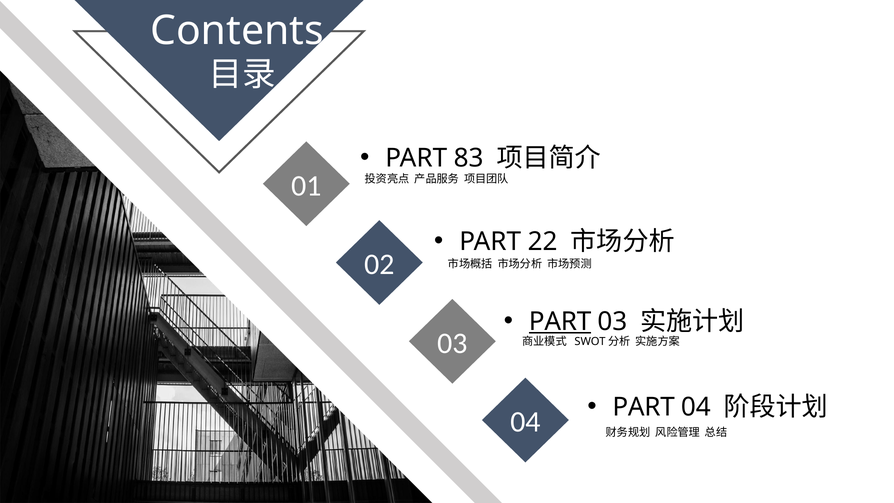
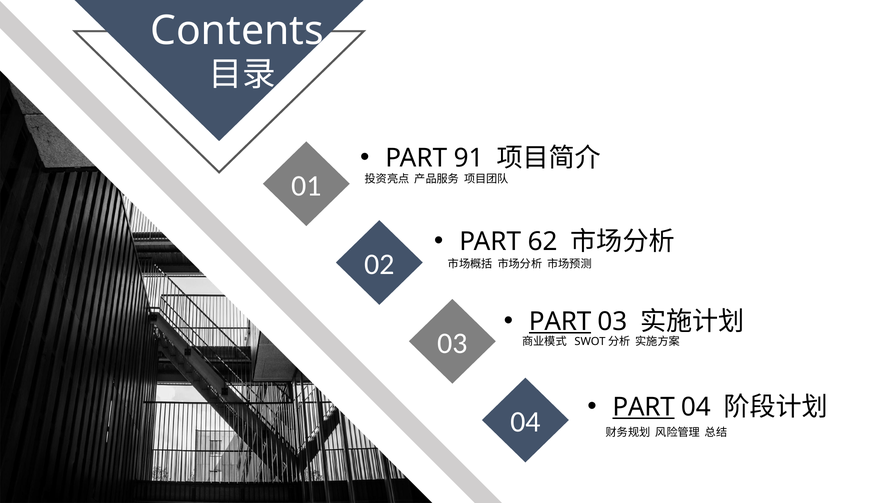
83: 83 -> 91 (469, 158)
22: 22 -> 62 (543, 242)
PART underline: none -> present (644, 407)
